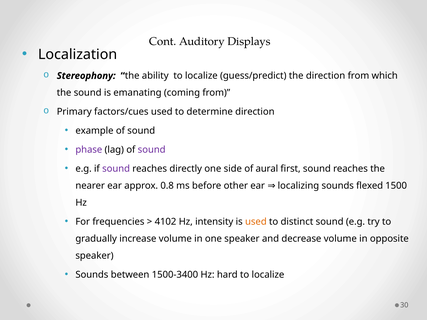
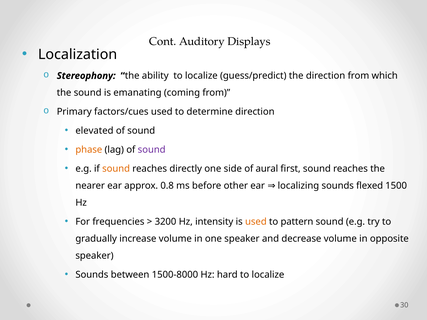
example: example -> elevated (94, 131)
phase colour: purple -> orange (89, 150)
sound colour: purple -> orange (116, 169)
4102: 4102 -> 3200 (166, 222)
distinct: distinct -> pattern (297, 222)
1500-3400: 1500-3400 -> 1500-8000 (175, 275)
